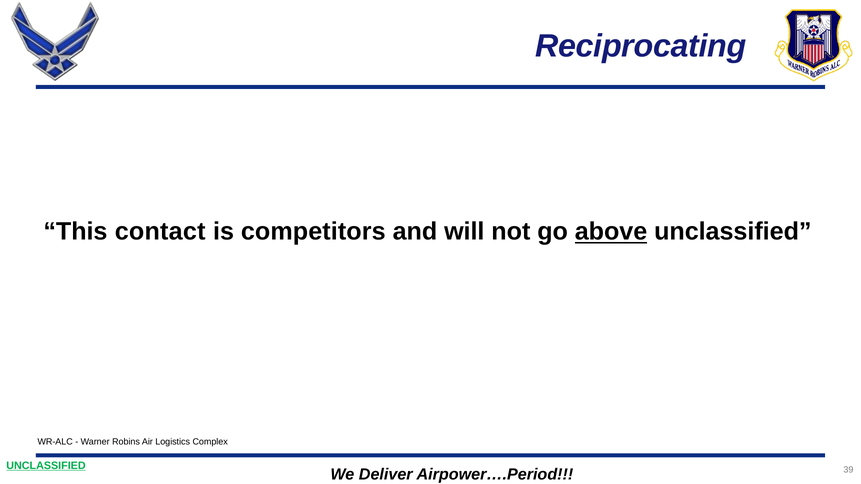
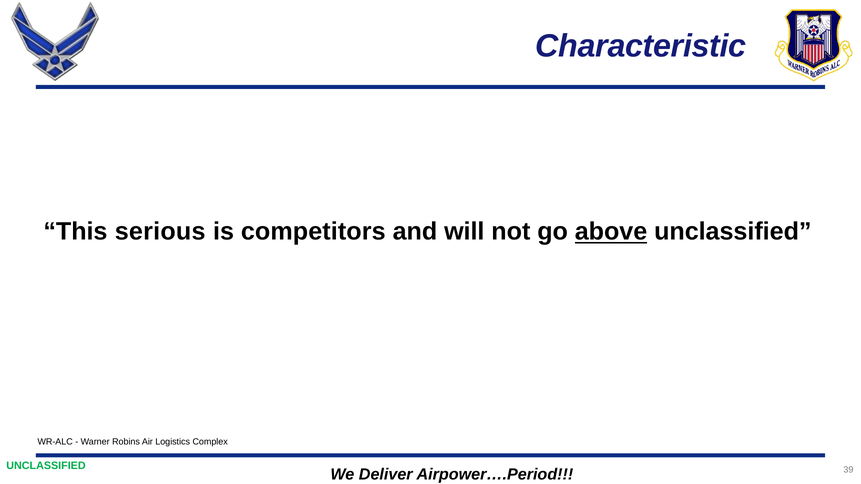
Reciprocating: Reciprocating -> Characteristic (641, 46)
contact: contact -> serious (160, 232)
UNCLASSIFIED underline: present -> none (46, 466)
